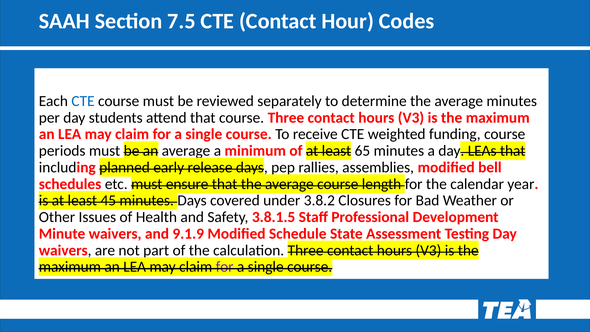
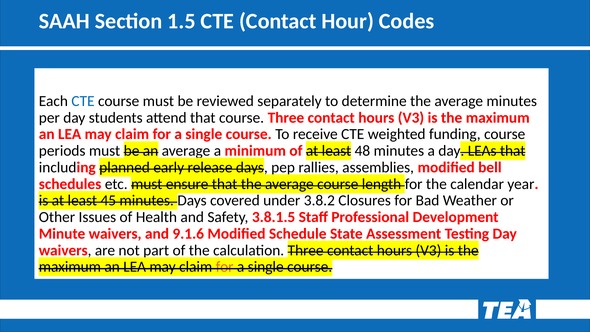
7.5: 7.5 -> 1.5 (181, 21)
65: 65 -> 48 (362, 151)
9.1.9: 9.1.9 -> 9.1.6 (188, 234)
for colour: purple -> orange (225, 267)
